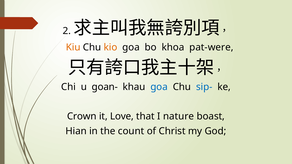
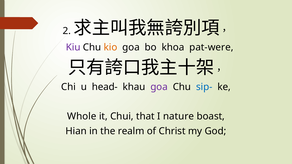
Kiu colour: orange -> purple (73, 47)
goan-: goan- -> head- (105, 87)
goa colour: blue -> purple (159, 87)
Crown: Crown -> Whole (82, 116)
Love: Love -> Chui (122, 116)
count: count -> realm (131, 131)
